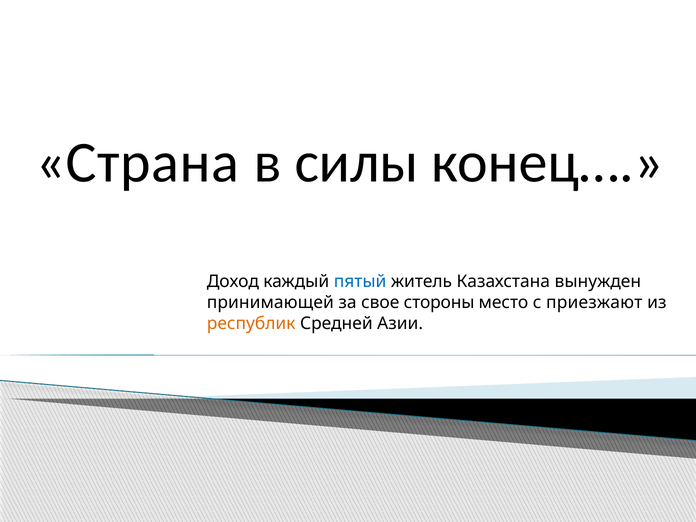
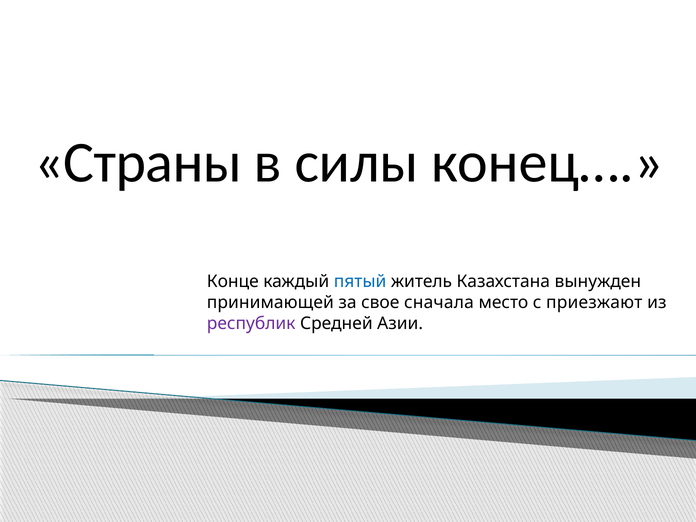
Страна: Страна -> Страны (138, 162)
Доход: Доход -> Конце (233, 282)
стороны: стороны -> сначала (439, 302)
республик colour: orange -> purple (251, 323)
